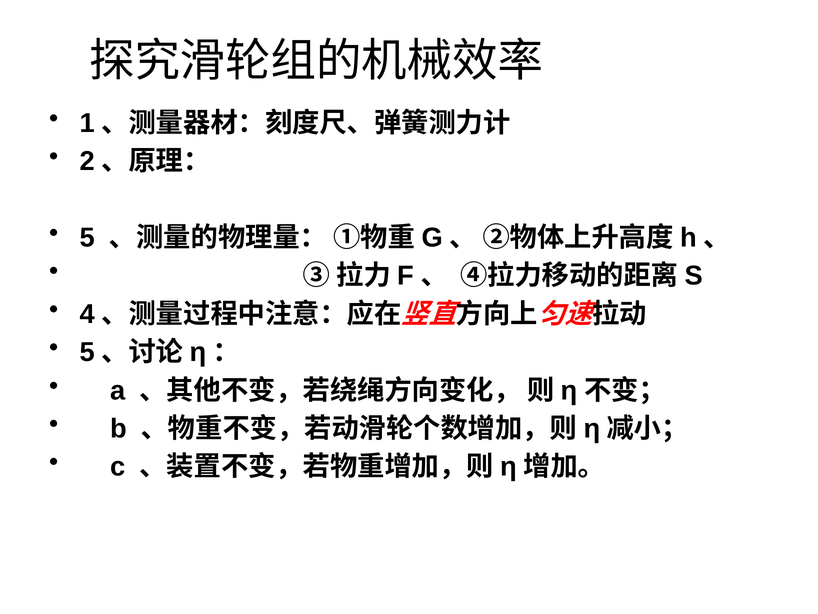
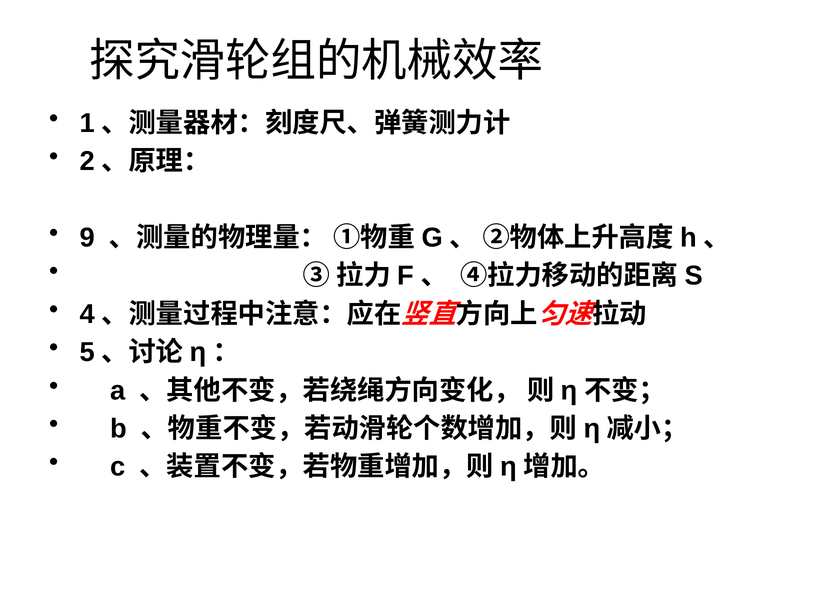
5: 5 -> 9 (87, 238)
